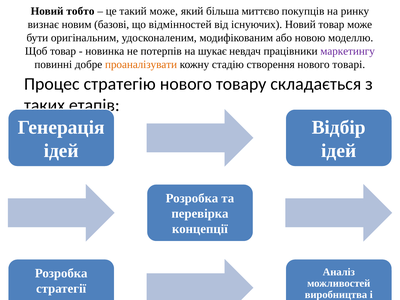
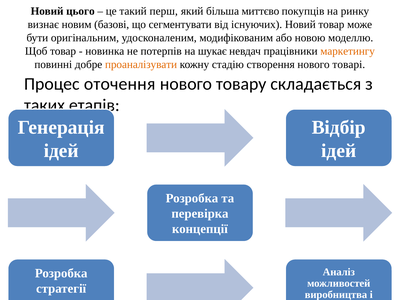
тобто: тобто -> цього (80, 11)
такий може: може -> перш (164, 11)
відмінностей: відмінностей -> сегментувати (180, 24)
маркетингу colour: purple -> orange (348, 51)
стратегію: стратегію -> оточення (120, 84)
